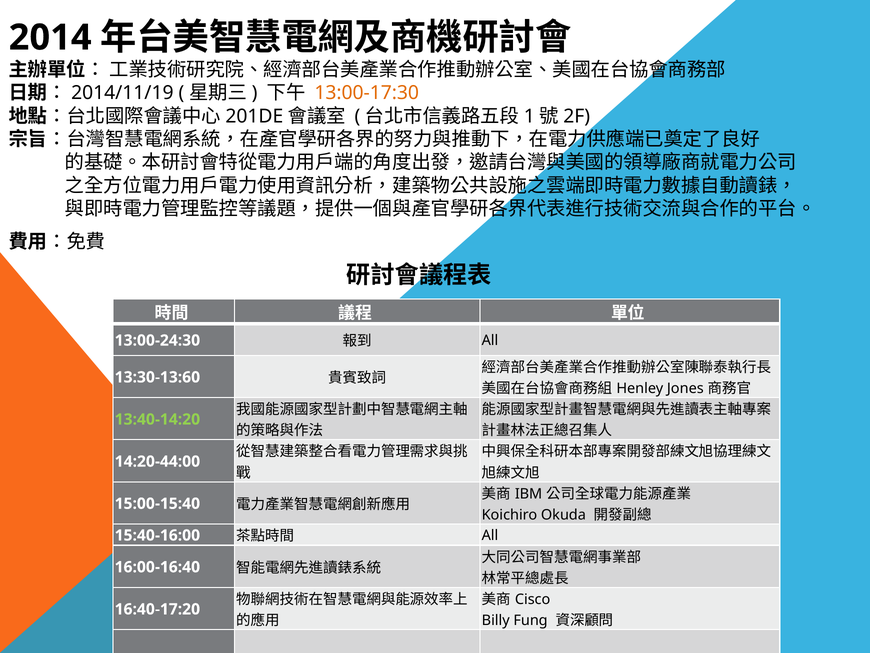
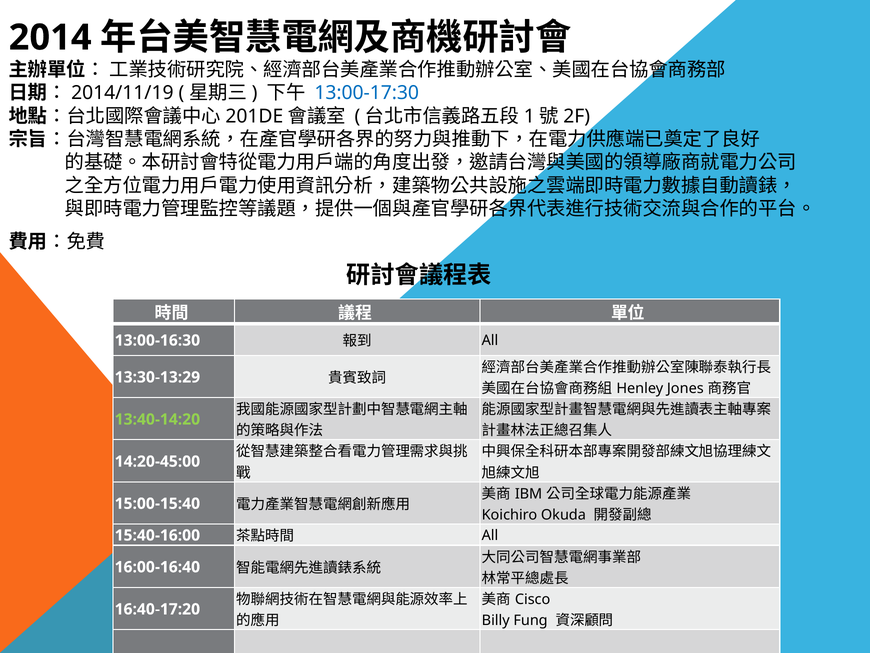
13:00-17:30 colour: orange -> blue (367, 93)
13:00-24:30: 13:00-24:30 -> 13:00-16:30 (157, 340)
13:30-13:60: 13:30-13:60 -> 13:30-13:29 (157, 377)
14:20-44:00: 14:20-44:00 -> 14:20-45:00 (157, 461)
